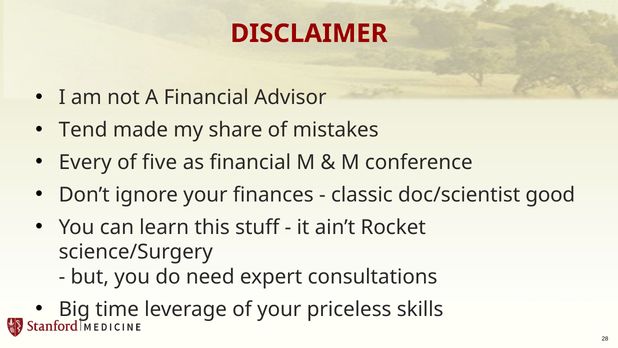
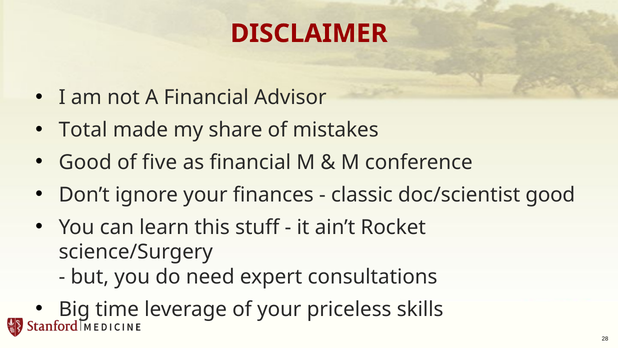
Tend: Tend -> Total (83, 130)
Every: Every -> Good (85, 162)
